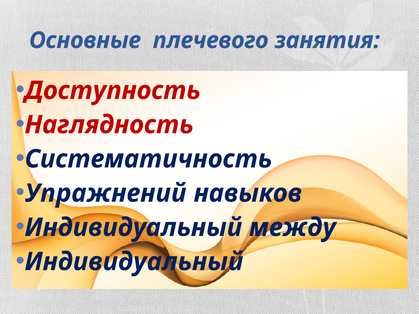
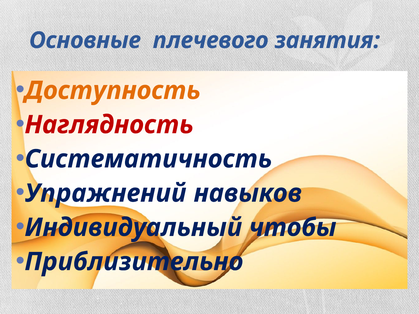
Доступность colour: red -> orange (113, 91)
между: между -> чтобы (293, 228)
Индивидуальный: Индивидуальный -> Приблизительно (134, 262)
